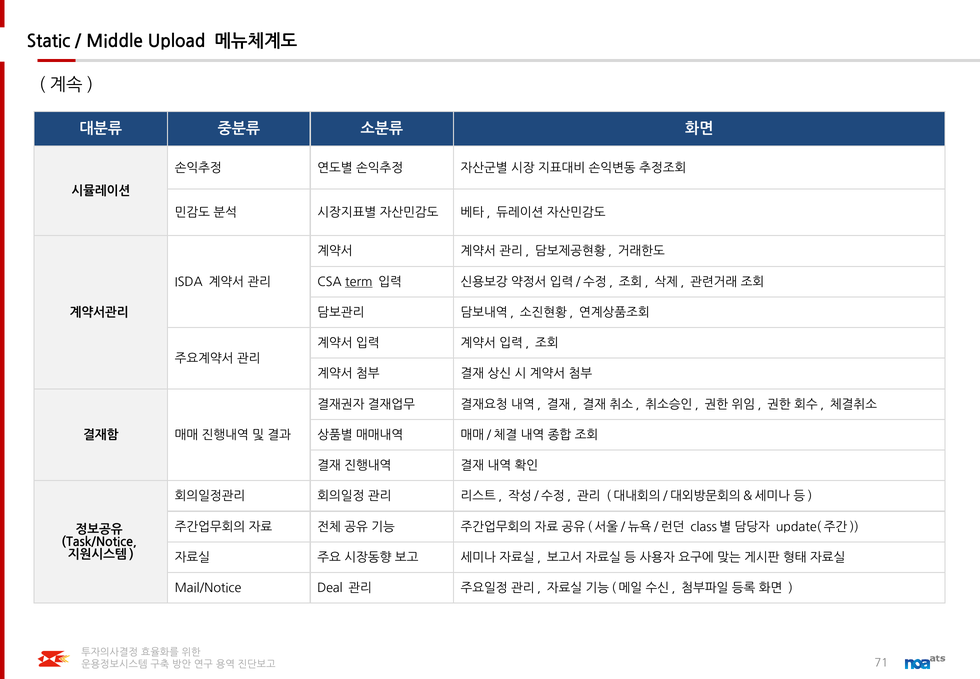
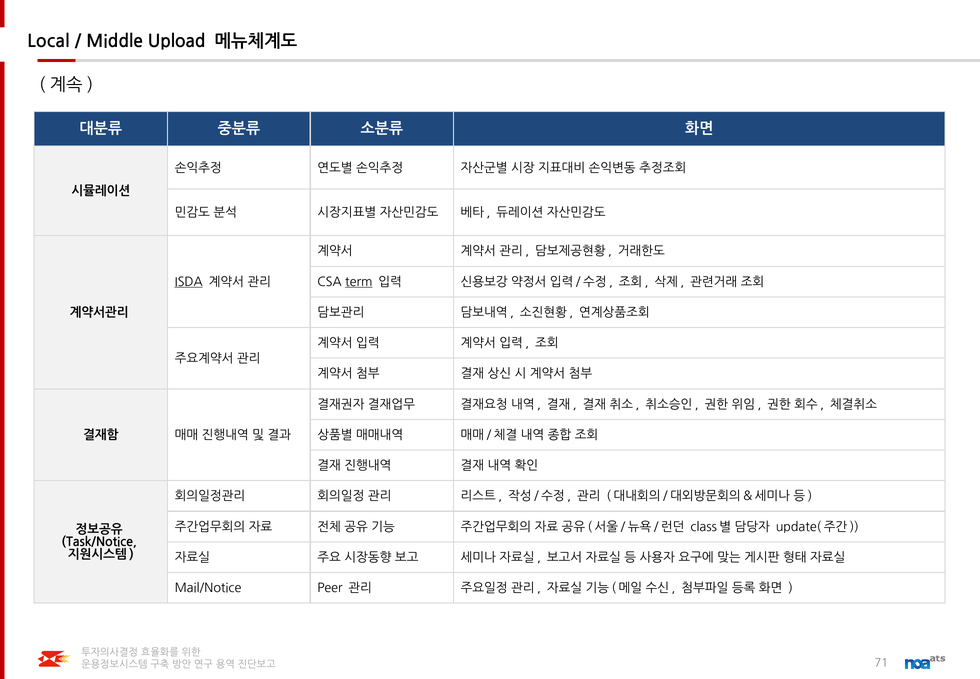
Static: Static -> Local (48, 41)
ISDA underline: none -> present (189, 282)
Deal: Deal -> Peer (330, 588)
